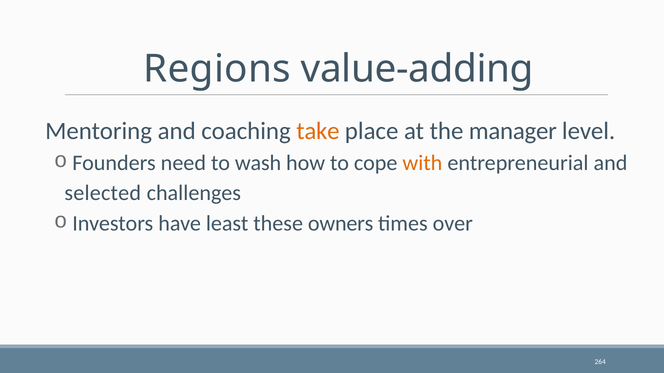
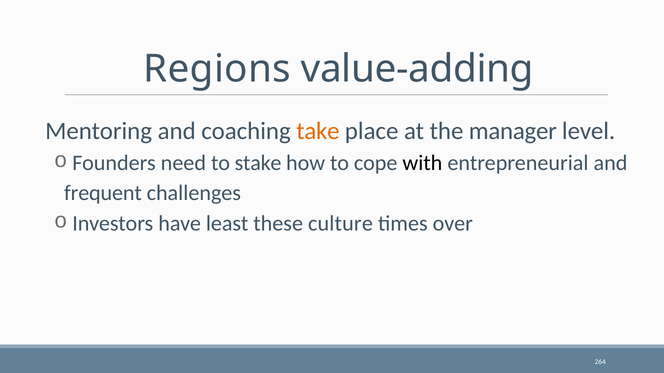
wash: wash -> stake (258, 163)
with colour: orange -> black (422, 163)
selected: selected -> frequent (103, 193)
owners: owners -> culture (340, 224)
